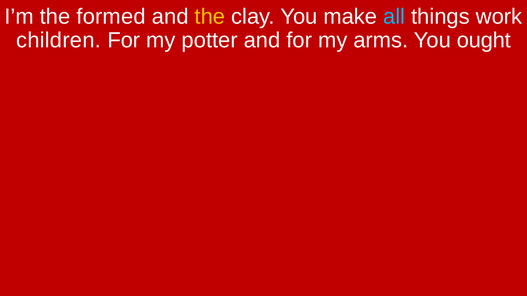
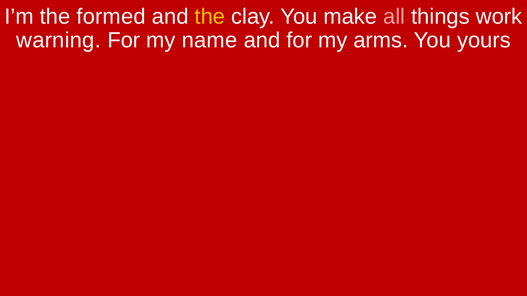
all colour: light blue -> pink (394, 17)
children: children -> warning (59, 40)
potter: potter -> name (210, 40)
ought: ought -> yours (484, 40)
